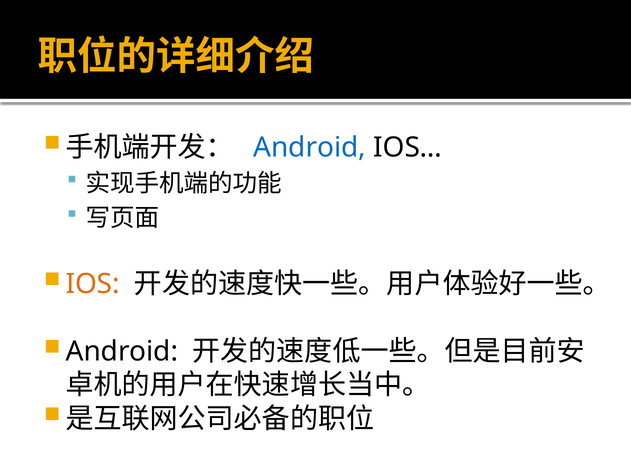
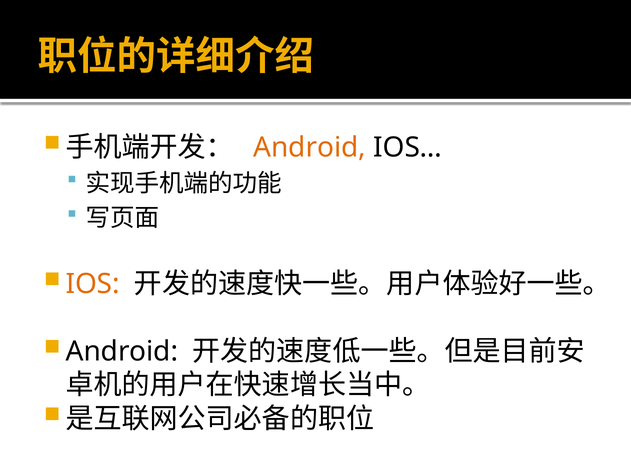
Android colour: blue -> orange (310, 148)
